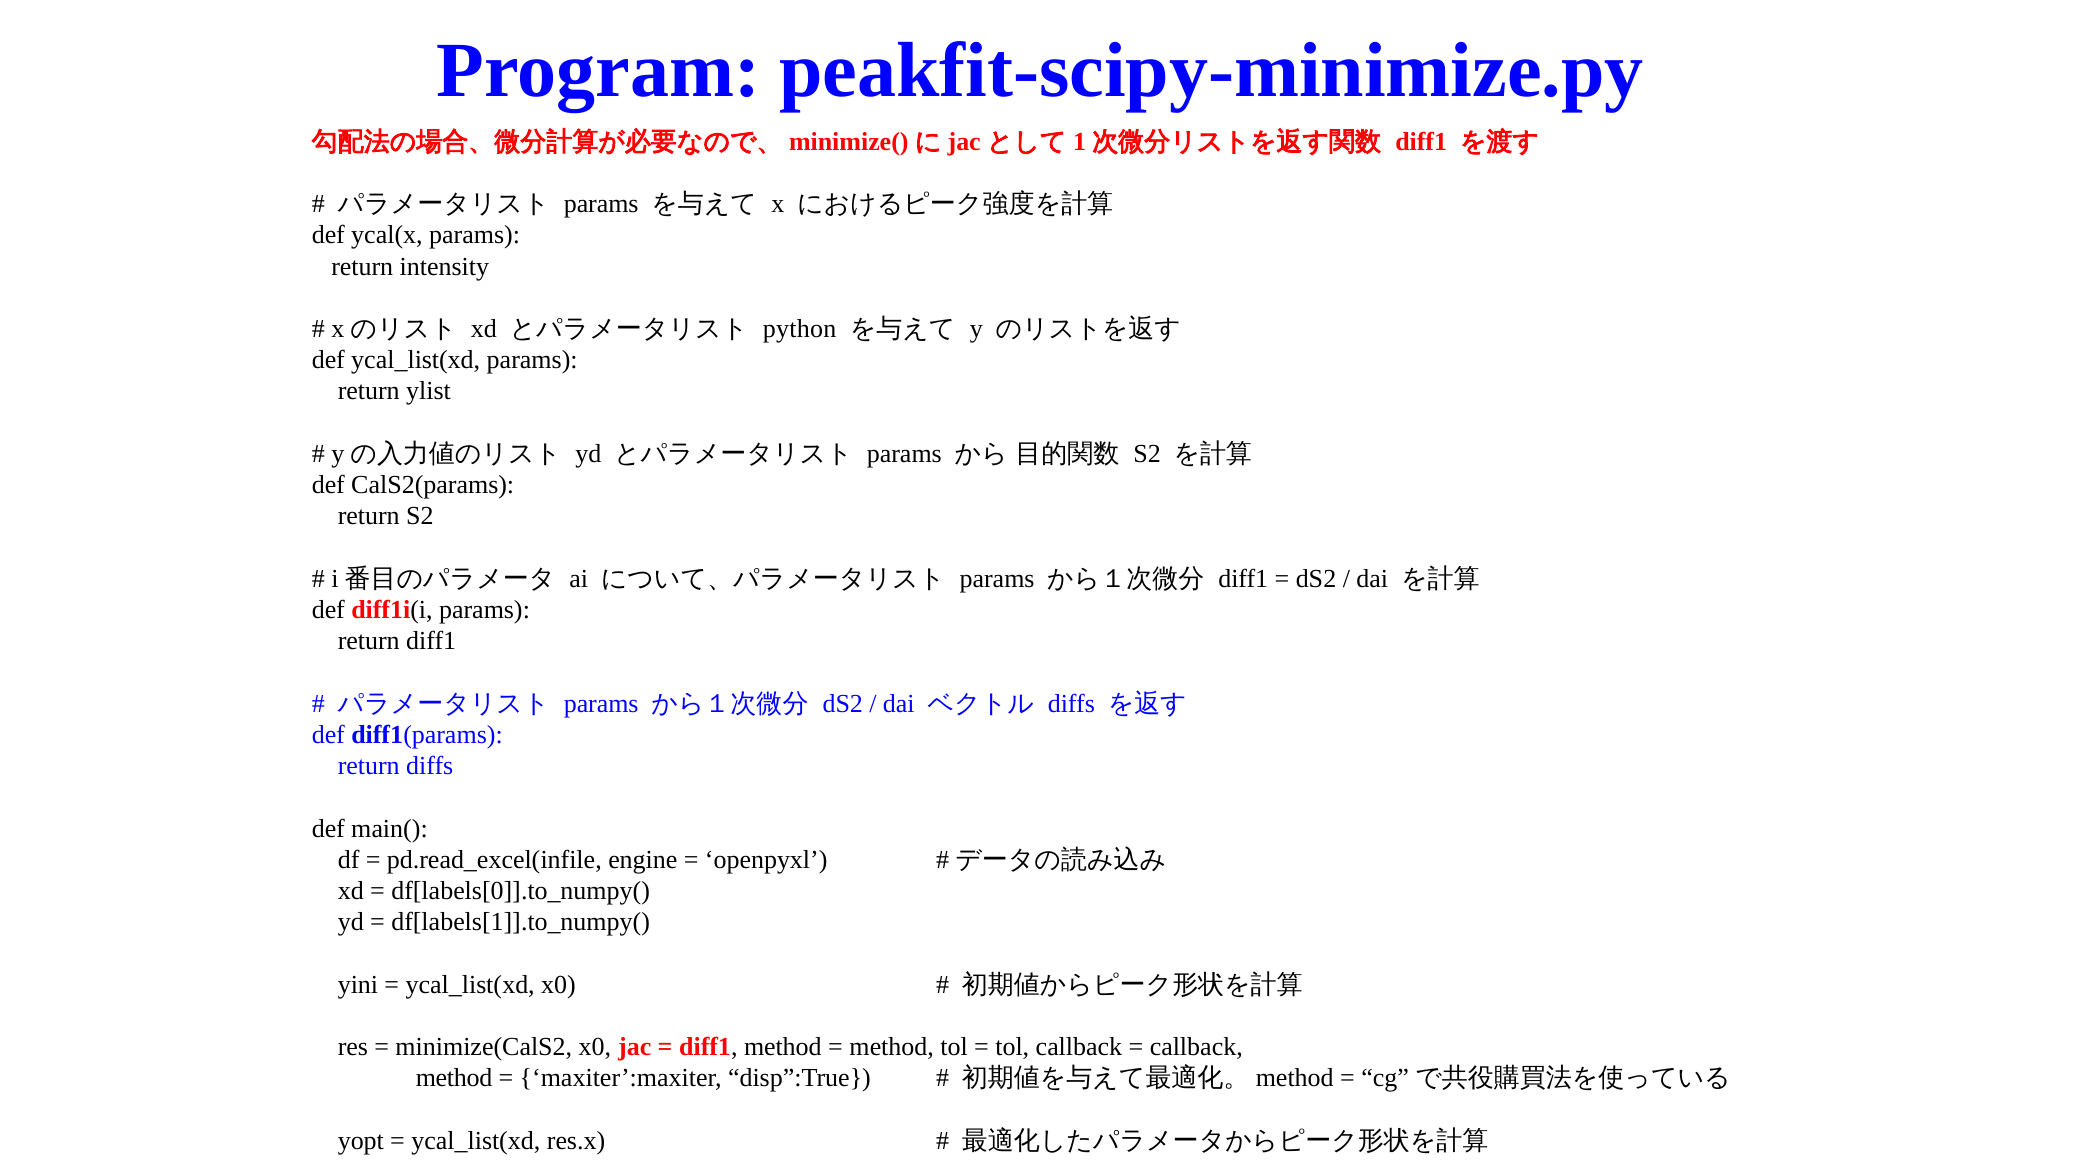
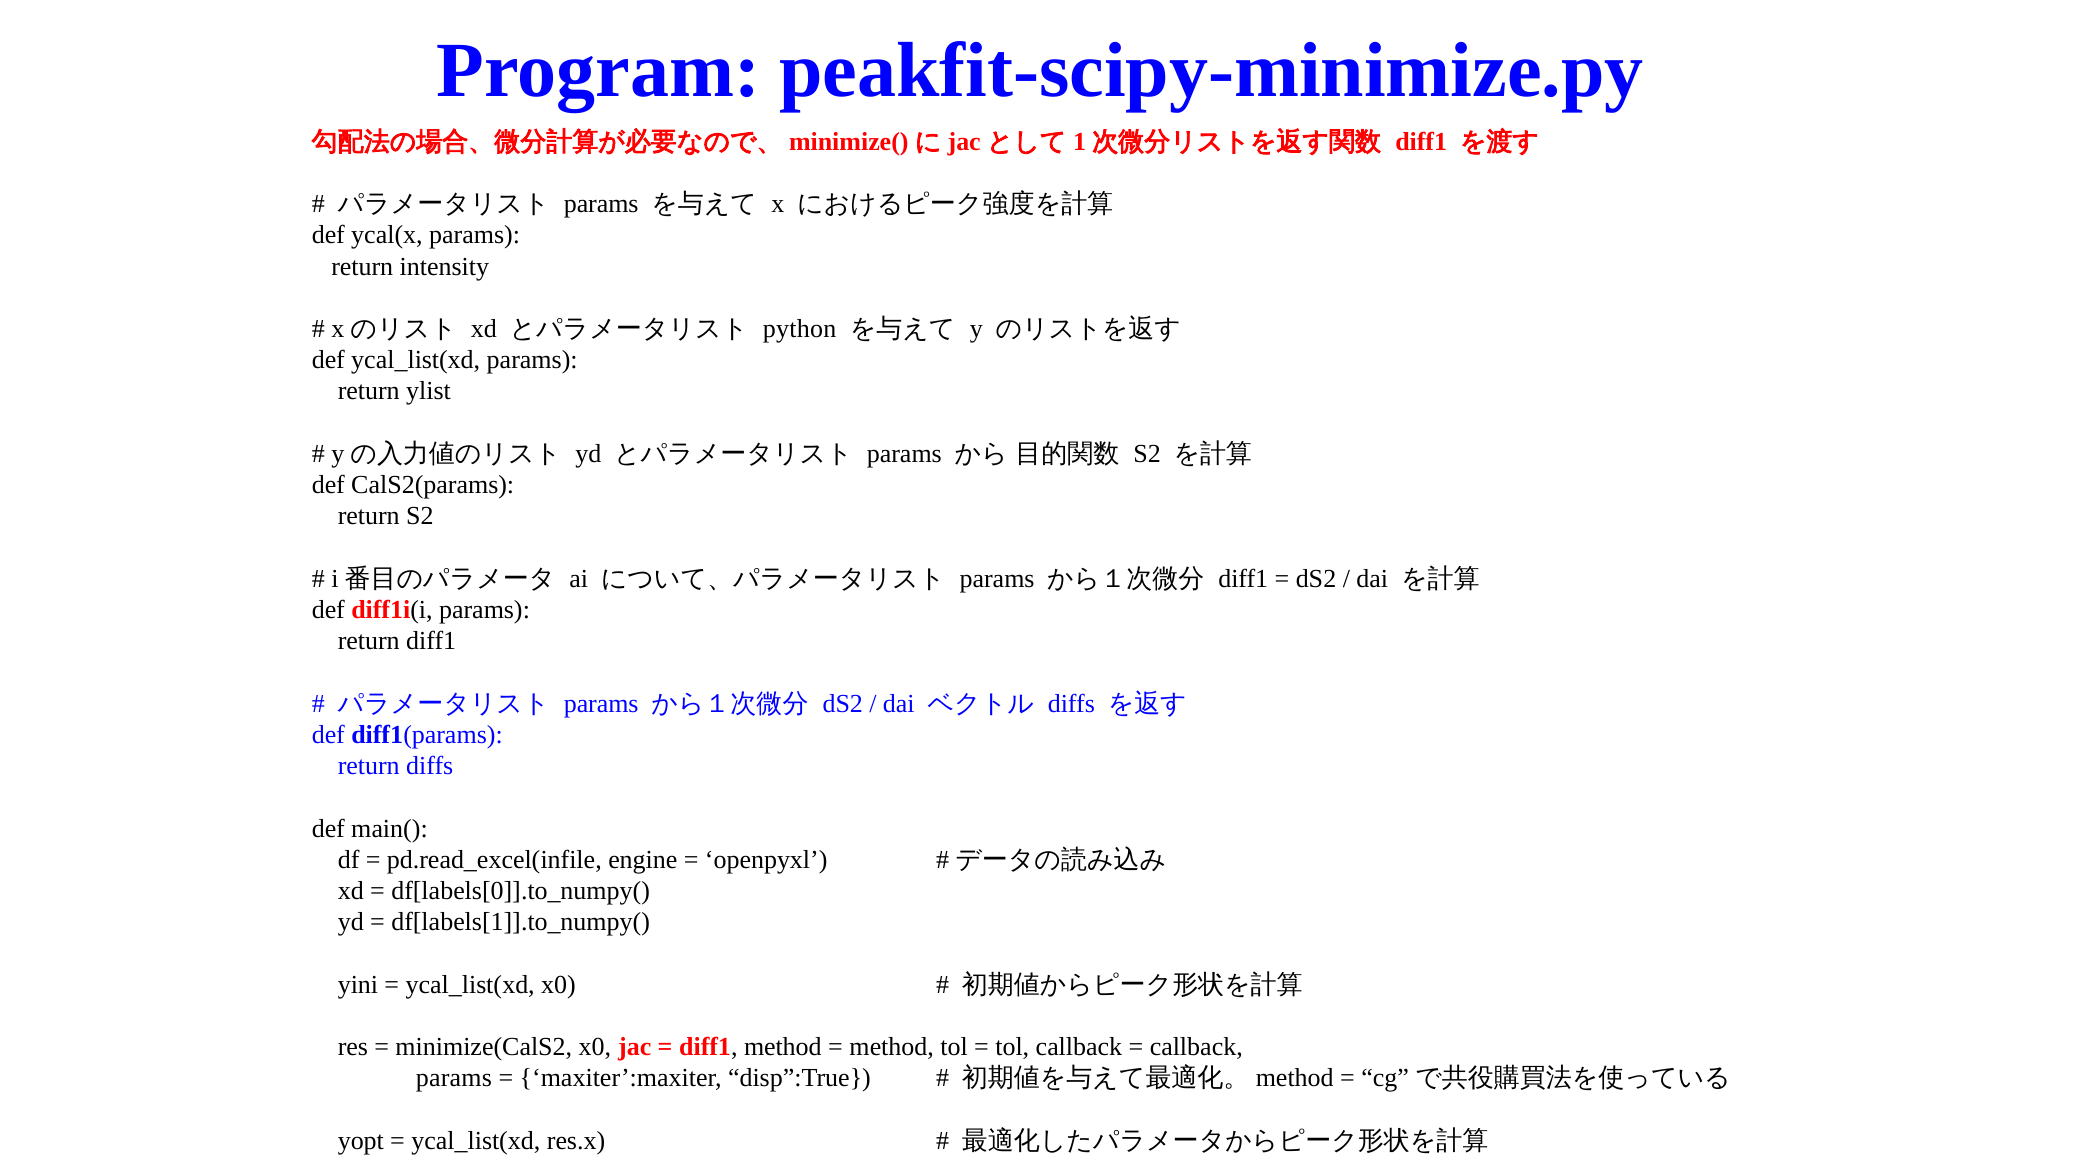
method: method -> params (454, 1078)
